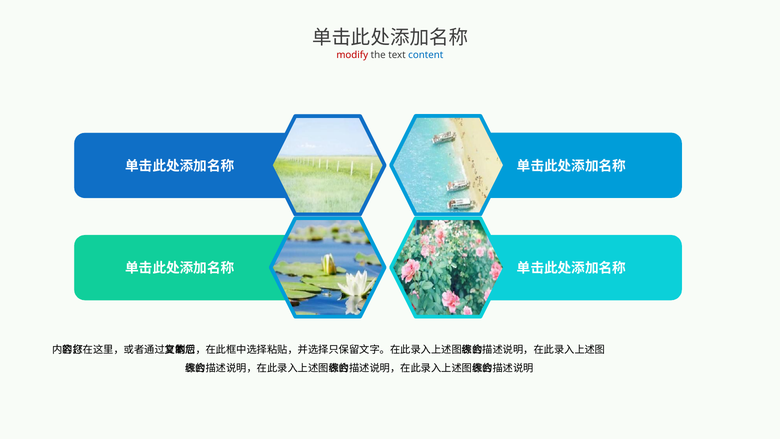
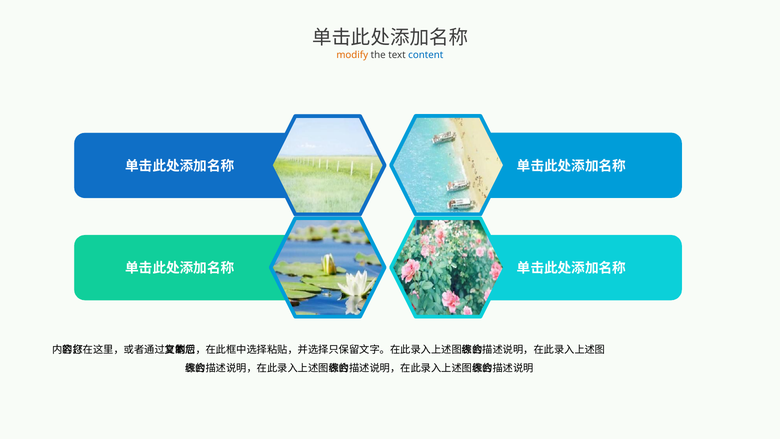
modify colour: red -> orange (352, 55)
